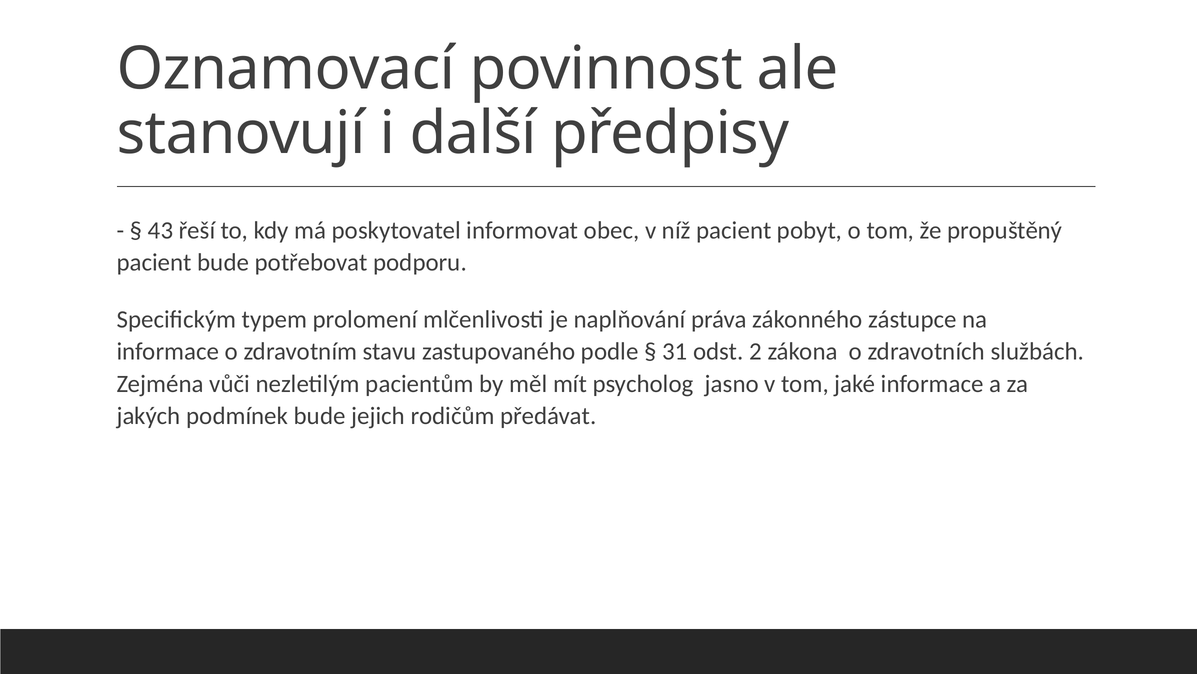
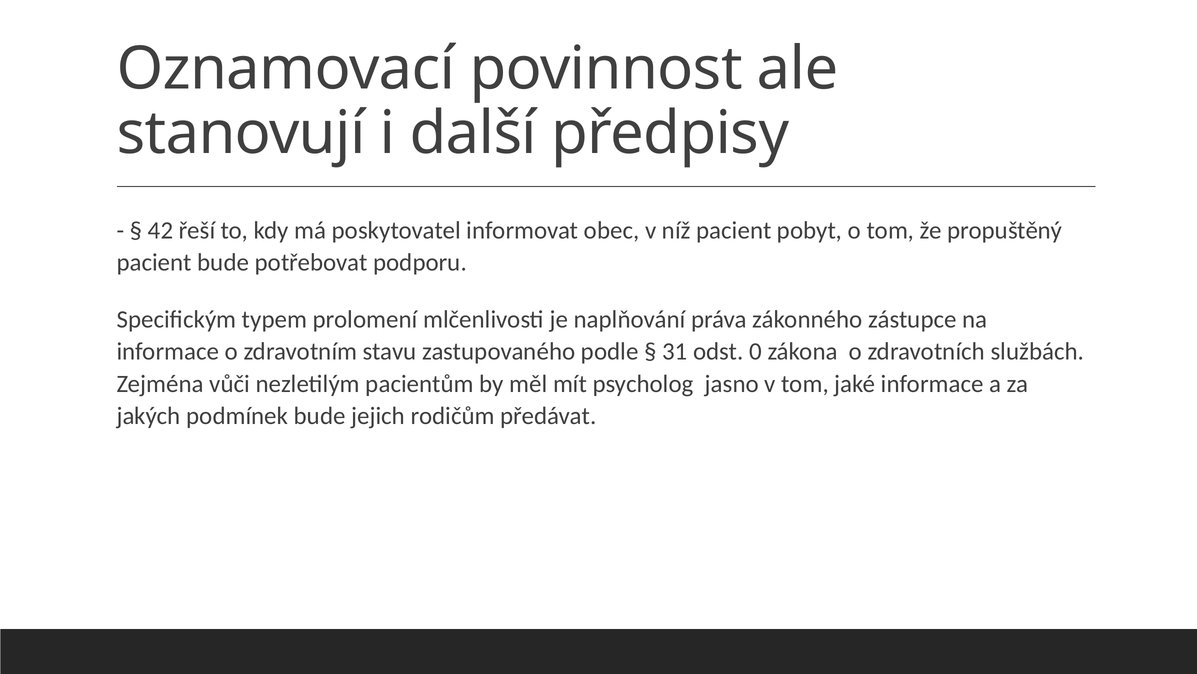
43: 43 -> 42 (161, 230)
2: 2 -> 0 (755, 351)
